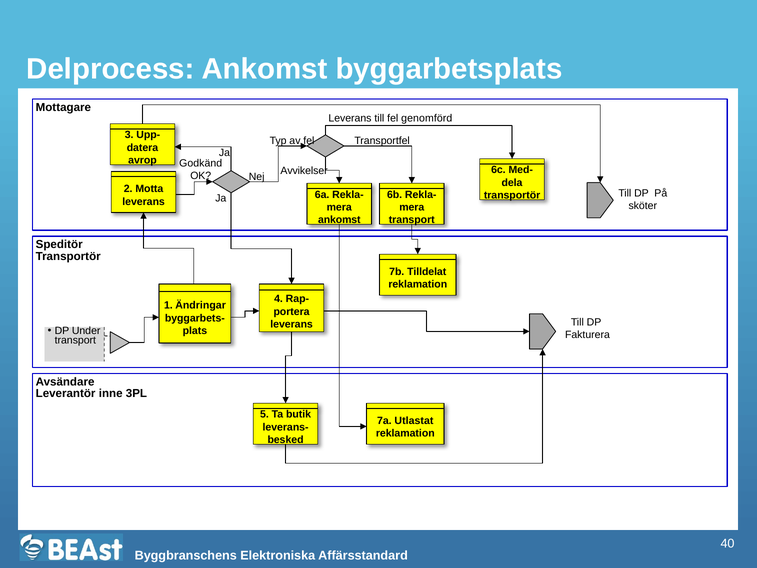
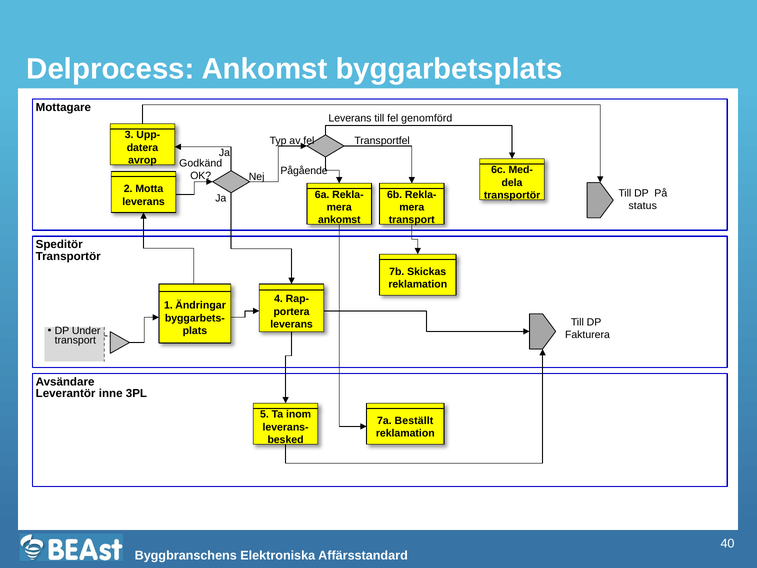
Avvikelser: Avvikelser -> Pågående (304, 170)
sköter: sköter -> status (643, 206)
Tilldelat: Tilldelat -> Skickas (427, 272)
butik: butik -> inom (299, 414)
Utlastat: Utlastat -> Beställt (414, 421)
